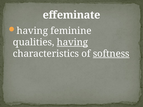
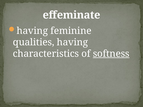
having underline: present -> none (72, 42)
